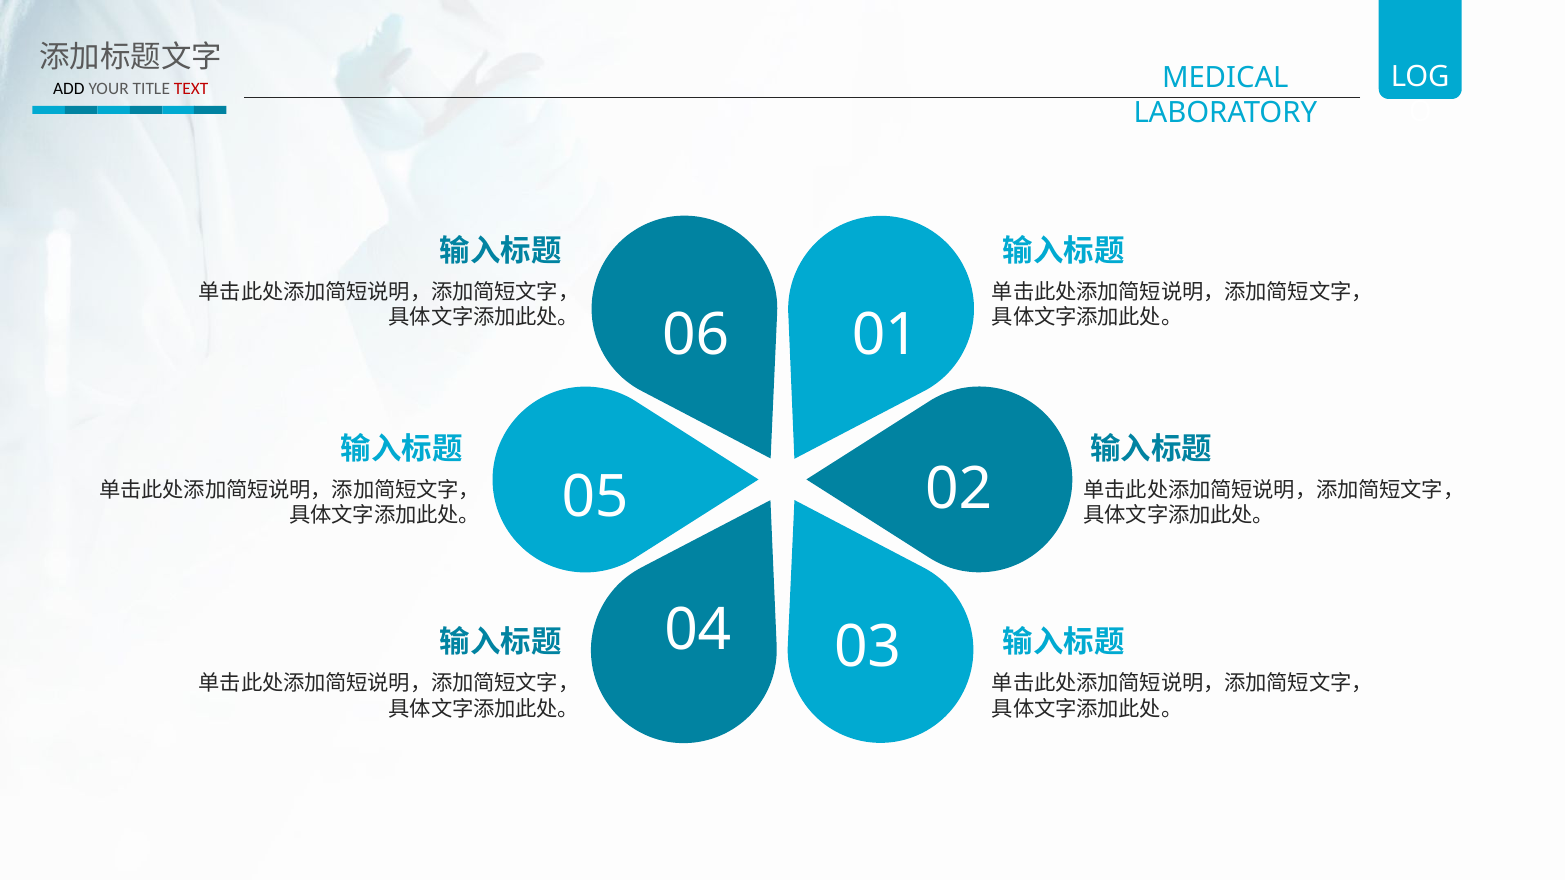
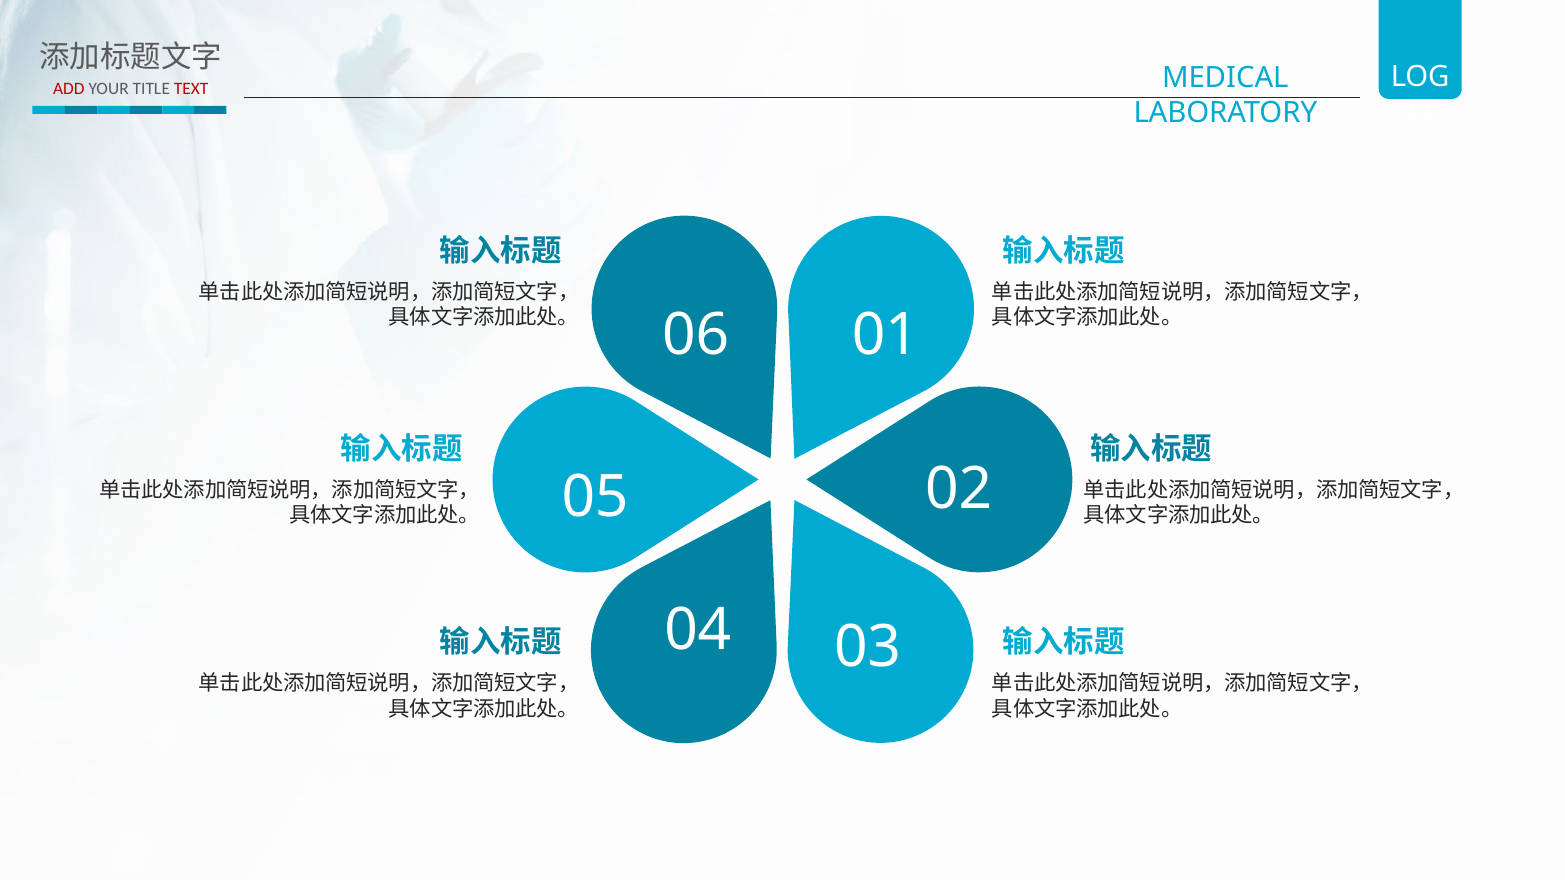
ADD colour: black -> red (69, 88)
